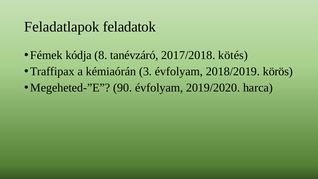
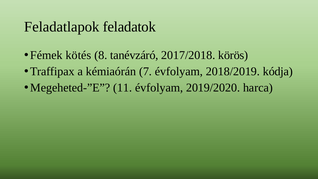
kódja: kódja -> kötés (78, 55)
kötés: kötés -> körös (233, 55)
3: 3 -> 7 (146, 71)
körös: körös -> kódja (278, 71)
90: 90 -> 11 (123, 88)
